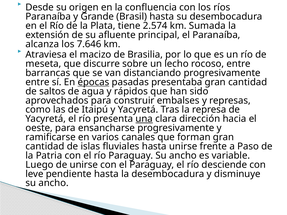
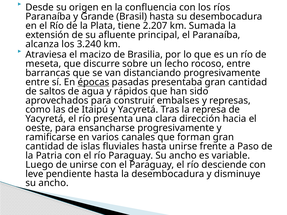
2.574: 2.574 -> 2.207 (155, 26)
7.646: 7.646 -> 3.240 (89, 44)
una underline: present -> none (144, 119)
